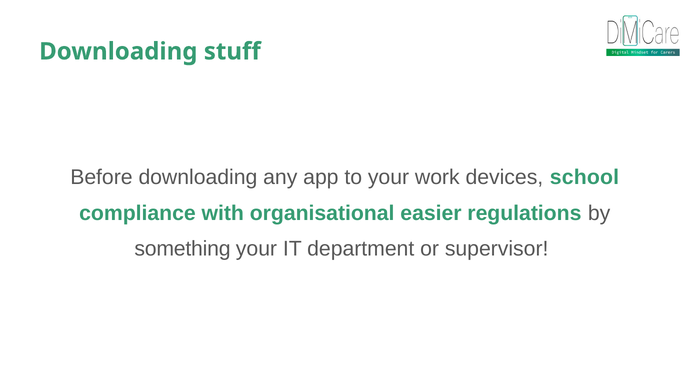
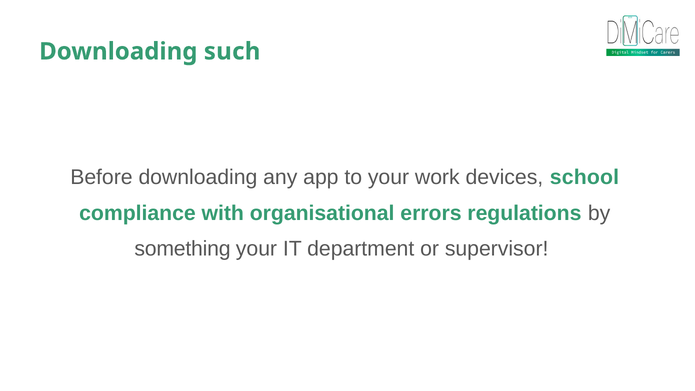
stuff: stuff -> such (232, 51)
easier: easier -> errors (431, 213)
